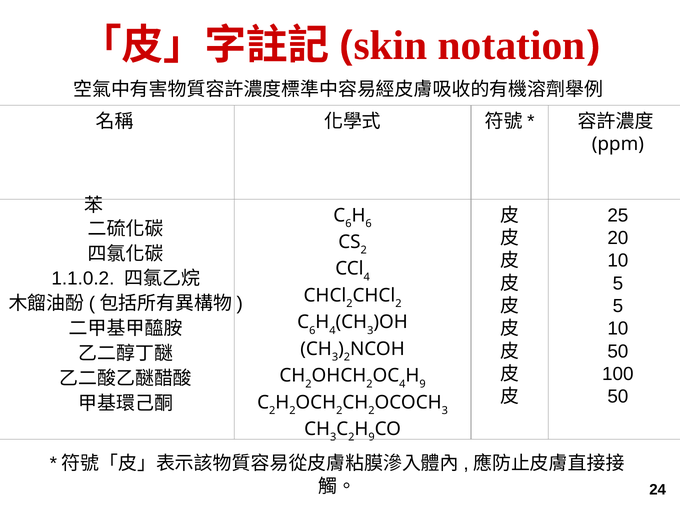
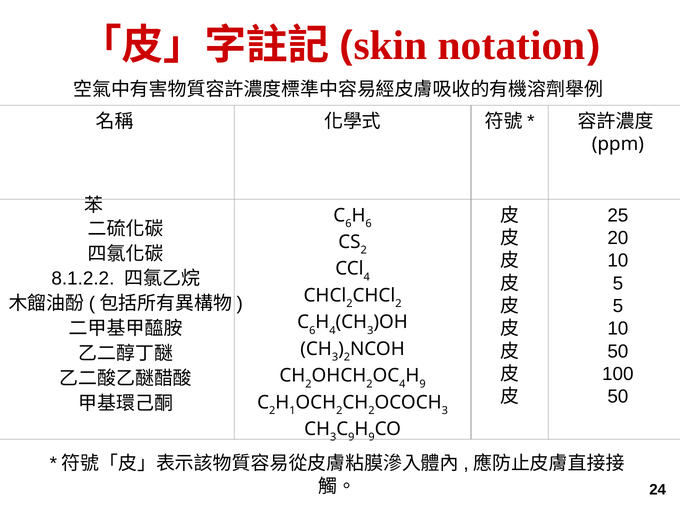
1.1.0.2: 1.1.0.2 -> 8.1.2.2 (83, 279)
2: 2 -> 1 (292, 411)
2: 2 -> 9 (351, 437)
